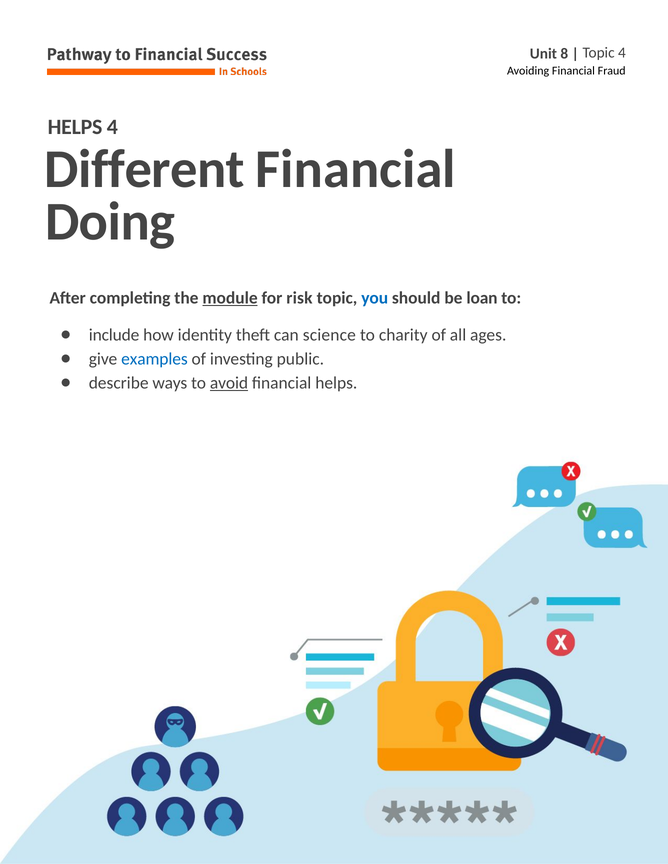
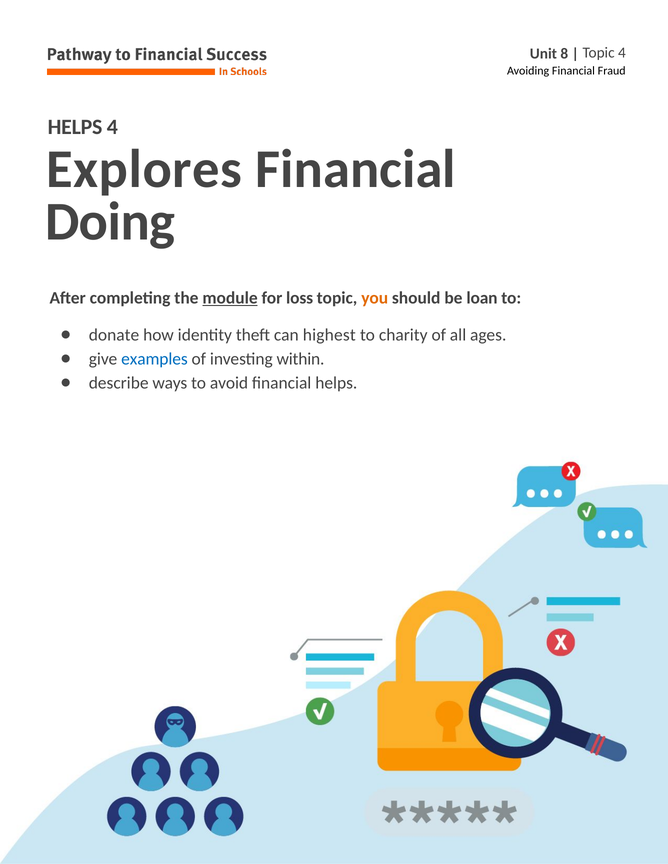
Different: Different -> Explores (144, 169)
risk: risk -> loss (300, 298)
you colour: blue -> orange (375, 298)
include: include -> donate (114, 335)
science: science -> highest (329, 335)
public: public -> within (300, 359)
avoid underline: present -> none (229, 383)
